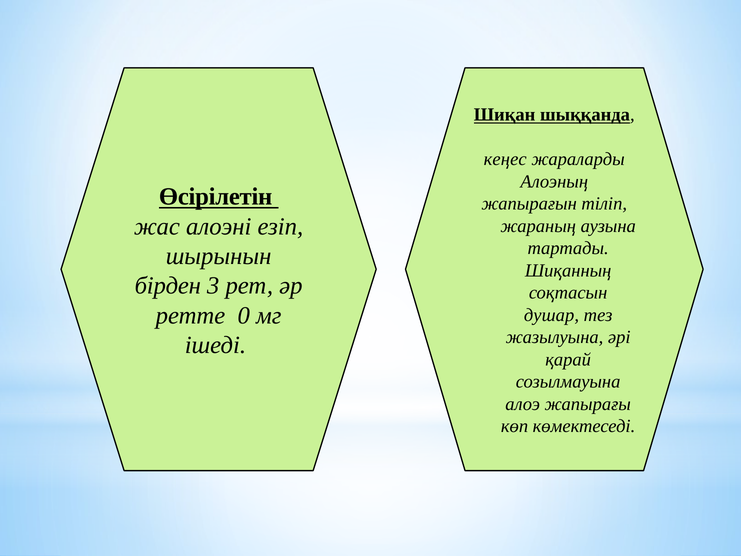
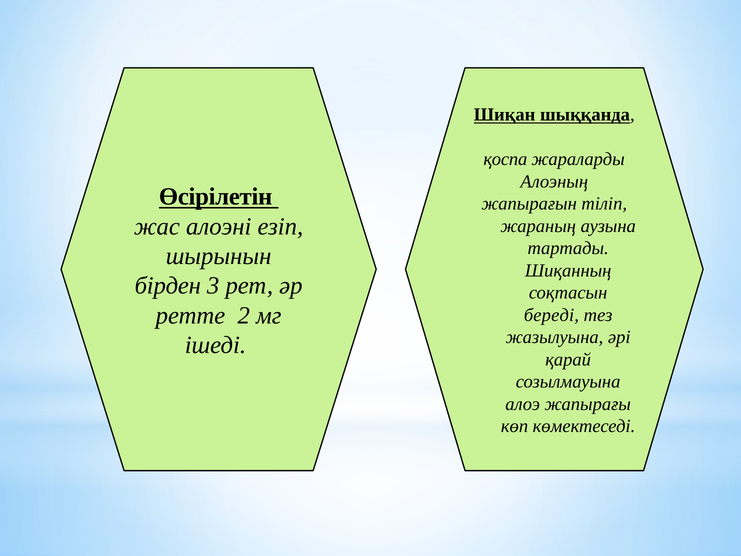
кеңес: кеңес -> қоспа (505, 159)
0: 0 -> 2 (244, 315)
душар: душар -> бередi (551, 315)
